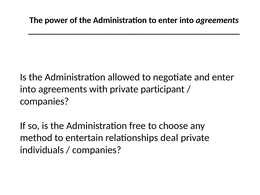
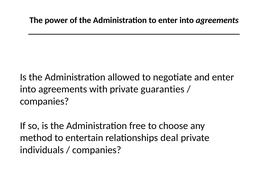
participant: participant -> guaranties (163, 89)
